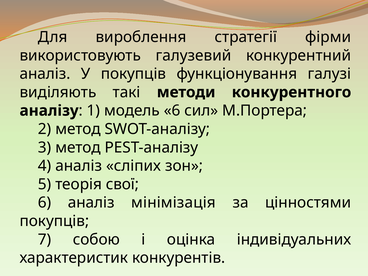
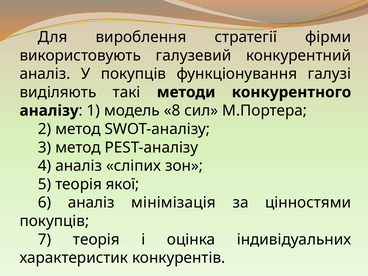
модель 6: 6 -> 8 (172, 111)
свої: свої -> якої (122, 184)
7 собою: собою -> теорія (96, 239)
